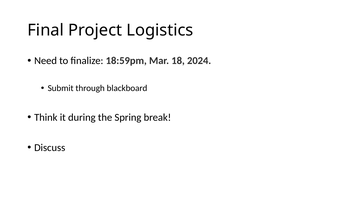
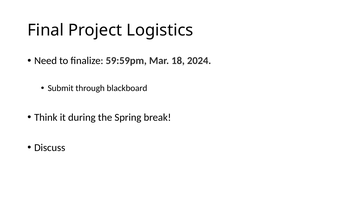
18:59pm: 18:59pm -> 59:59pm (126, 61)
